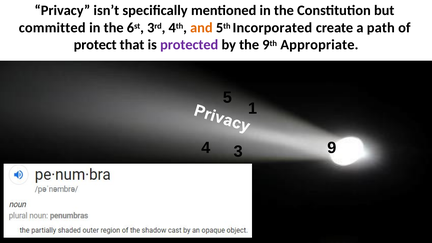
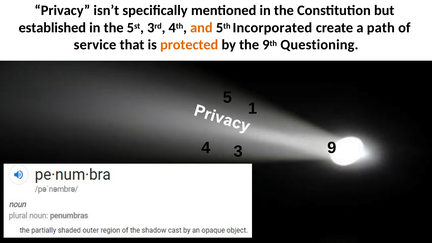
committed: committed -> established (52, 28)
the 6: 6 -> 5 (130, 28)
protect: protect -> service (95, 45)
protected colour: purple -> orange (189, 45)
Appropriate: Appropriate -> Questioning (319, 45)
